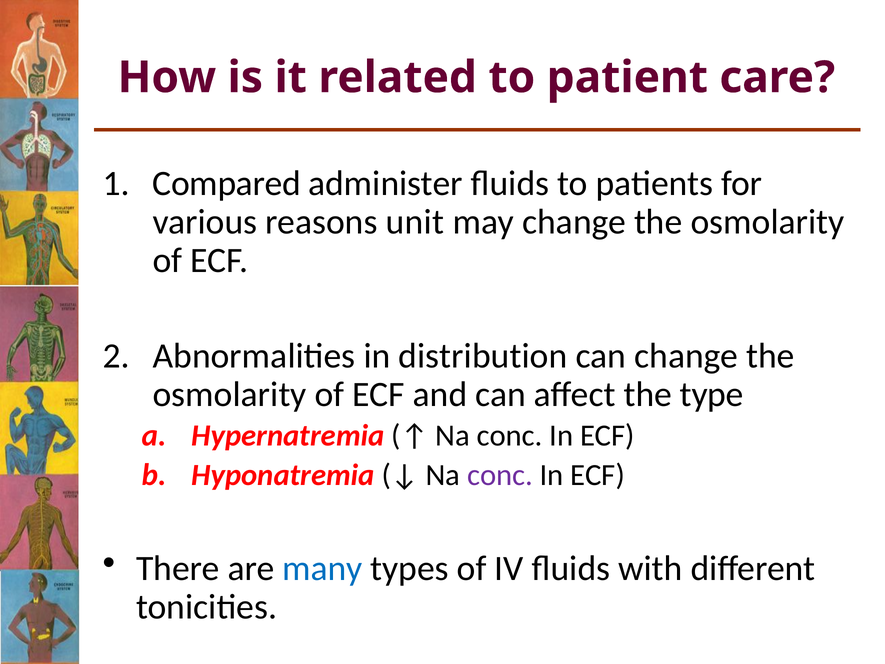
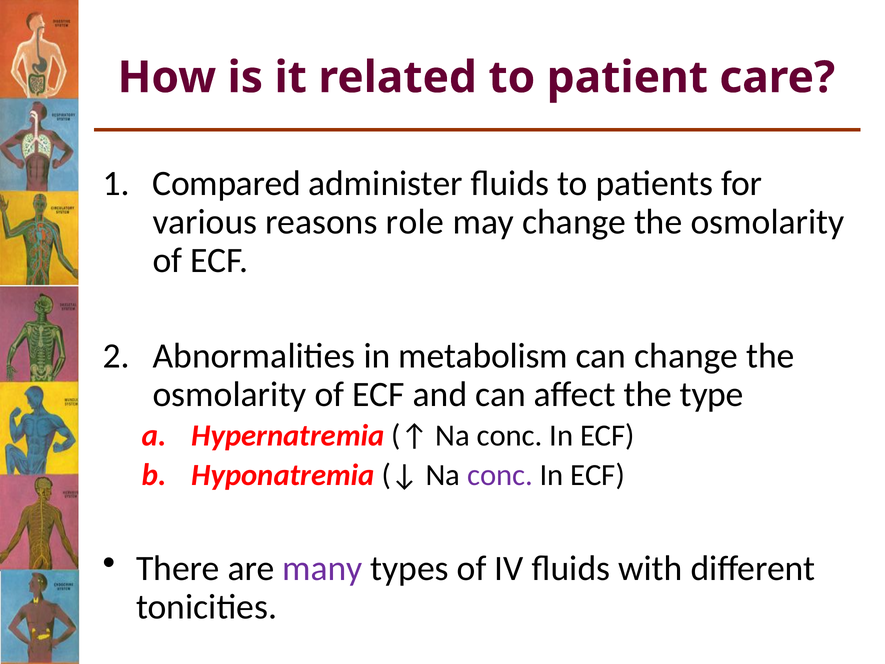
unit: unit -> role (415, 222)
distribution: distribution -> metabolism (483, 356)
many colour: blue -> purple (322, 568)
